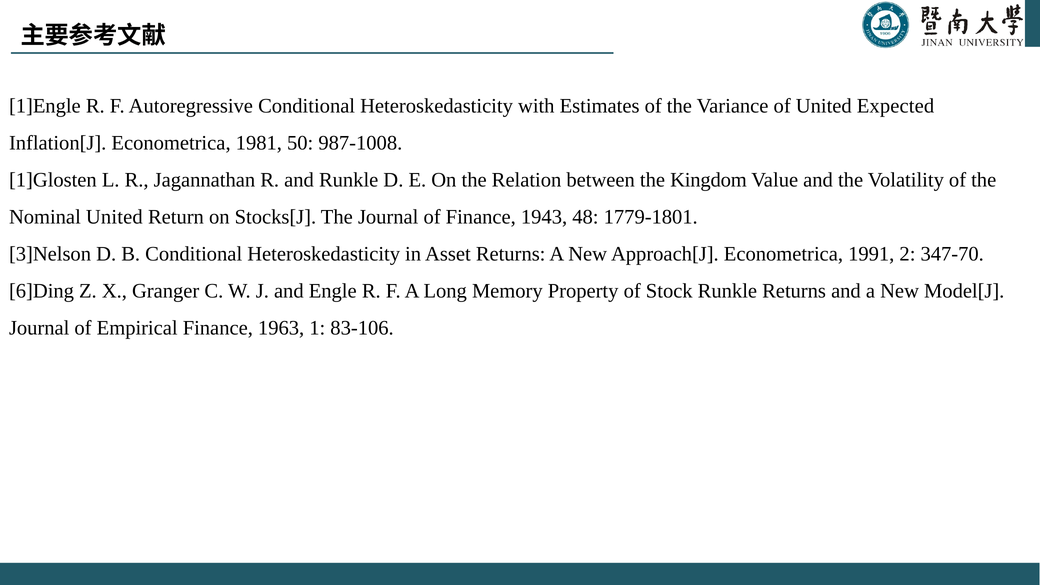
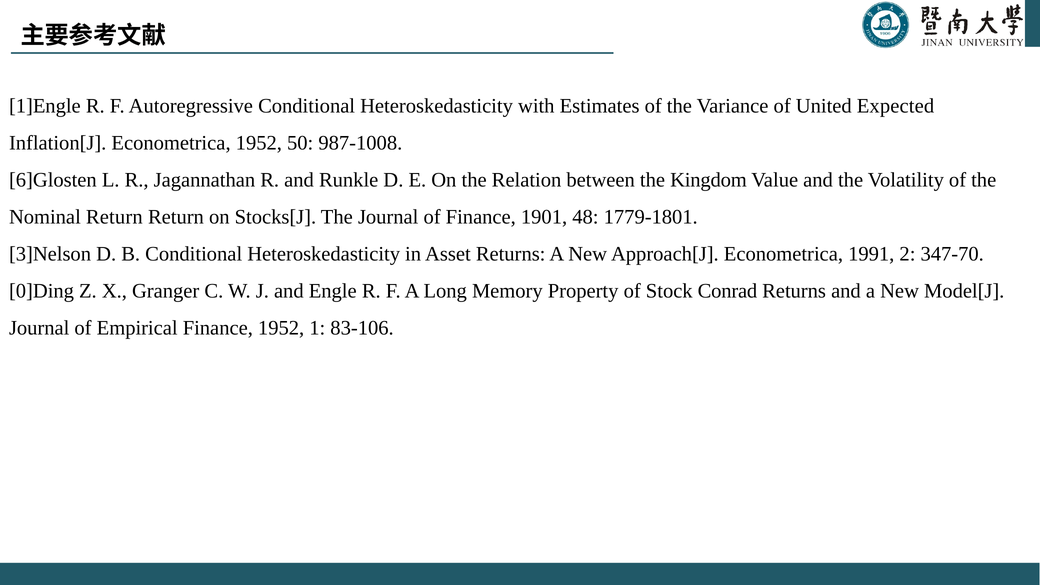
Econometrica 1981: 1981 -> 1952 (259, 143)
1]Glosten: 1]Glosten -> 6]Glosten (53, 180)
Nominal United: United -> Return (114, 217)
1943: 1943 -> 1901 (544, 217)
6]Ding: 6]Ding -> 0]Ding (42, 291)
Stock Runkle: Runkle -> Conrad (727, 291)
Finance 1963: 1963 -> 1952 (281, 328)
